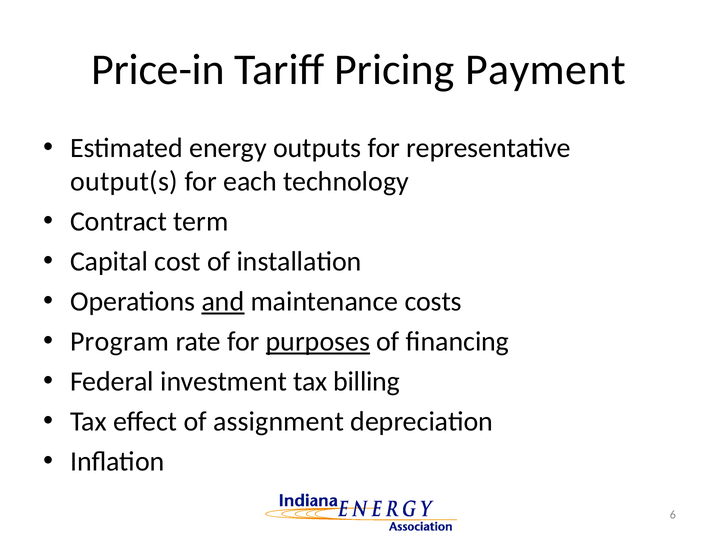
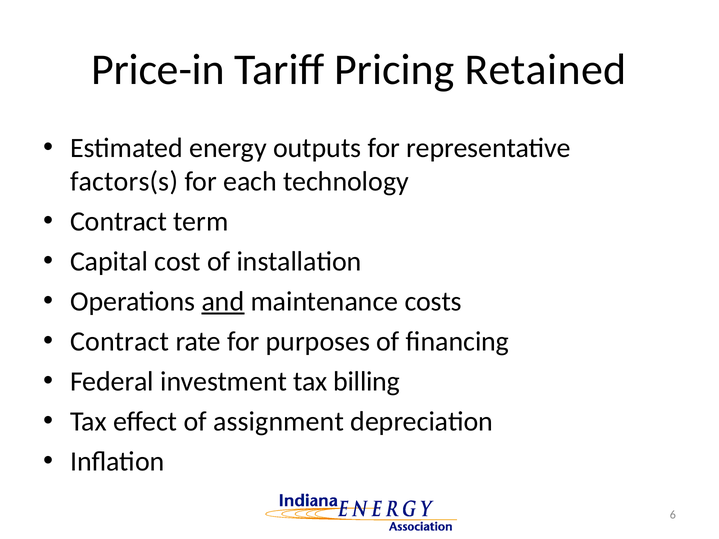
Payment: Payment -> Retained (545, 70)
output(s: output(s -> factors(s (124, 182)
Program: Program -> Contract (120, 342)
purposes underline: present -> none (318, 342)
